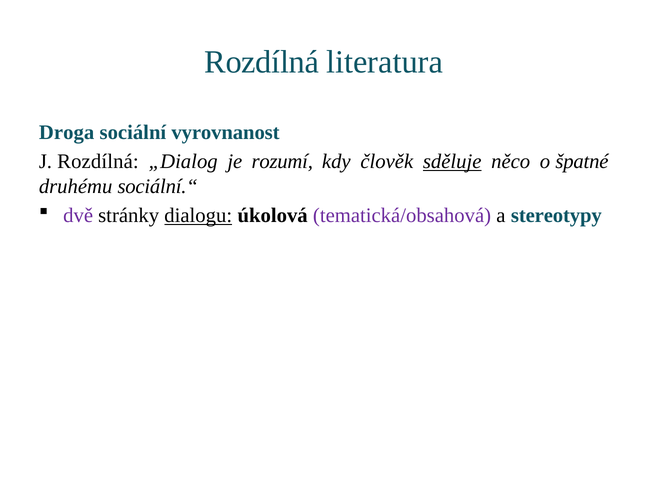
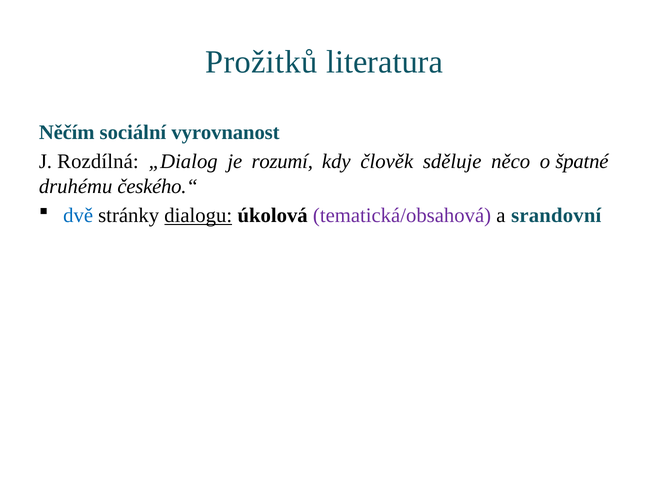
Rozdílná: Rozdílná -> Prožitků (261, 62)
Droga: Droga -> Něčím (67, 133)
sděluje underline: present -> none (452, 162)
sociální.“: sociální.“ -> českého.“ (158, 187)
dvě colour: purple -> blue (78, 216)
stereotypy: stereotypy -> srandovní (556, 216)
